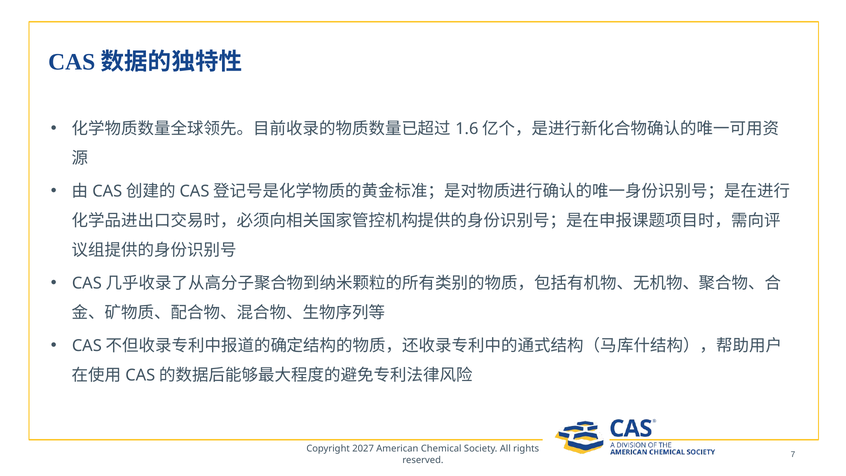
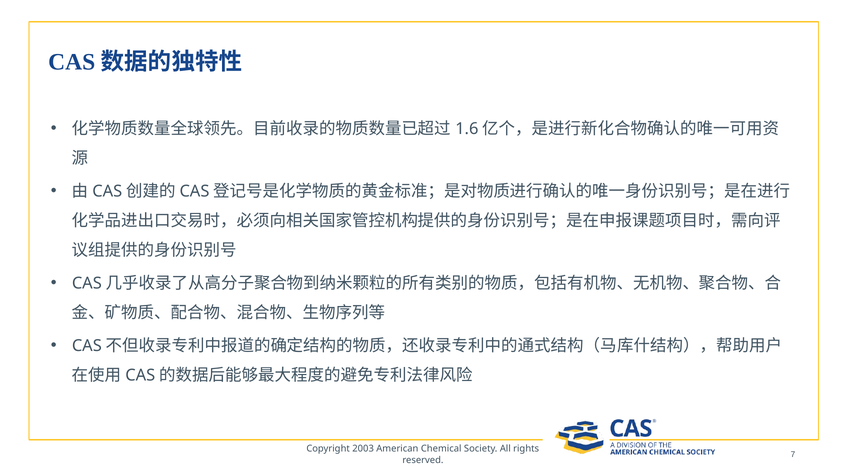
2027: 2027 -> 2003 (363, 449)
